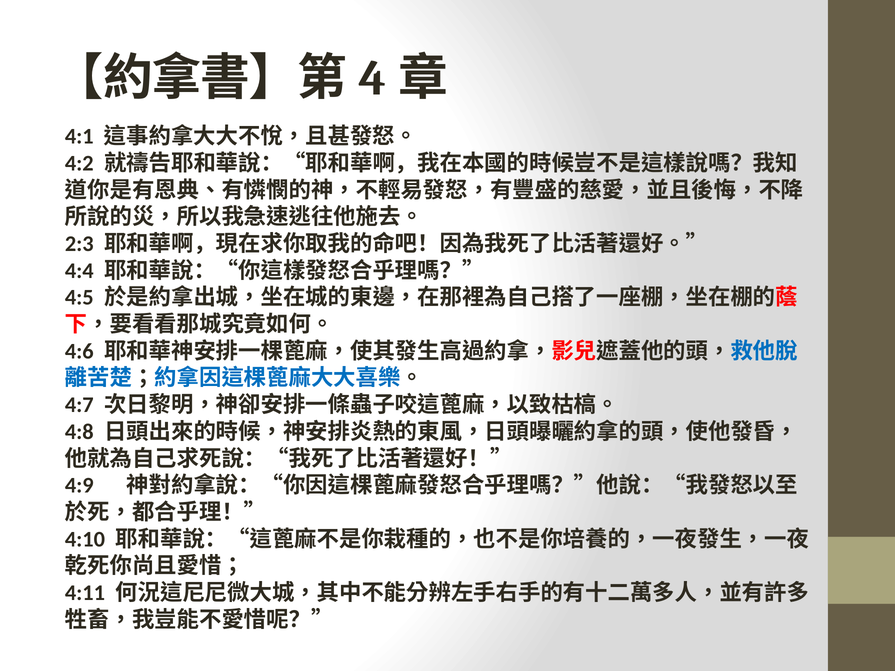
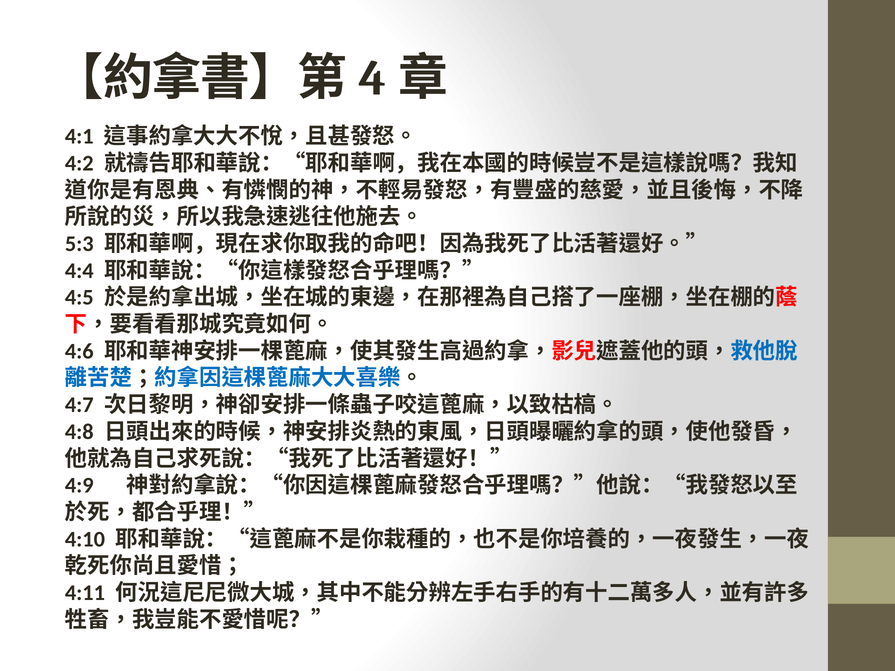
2:3: 2:3 -> 5:3 (79, 244)
